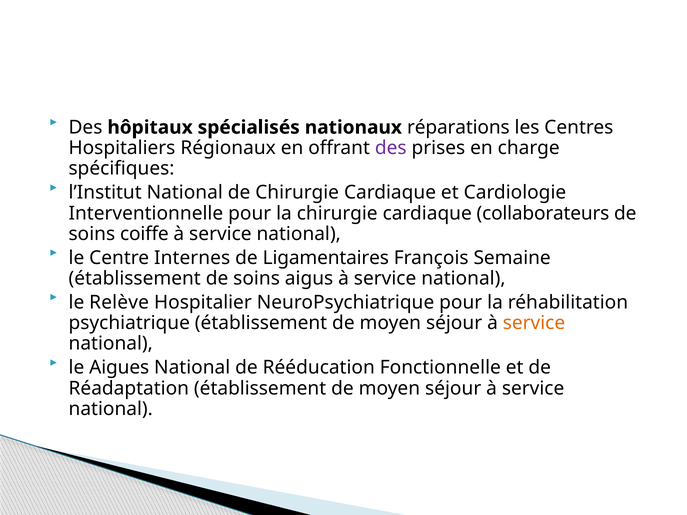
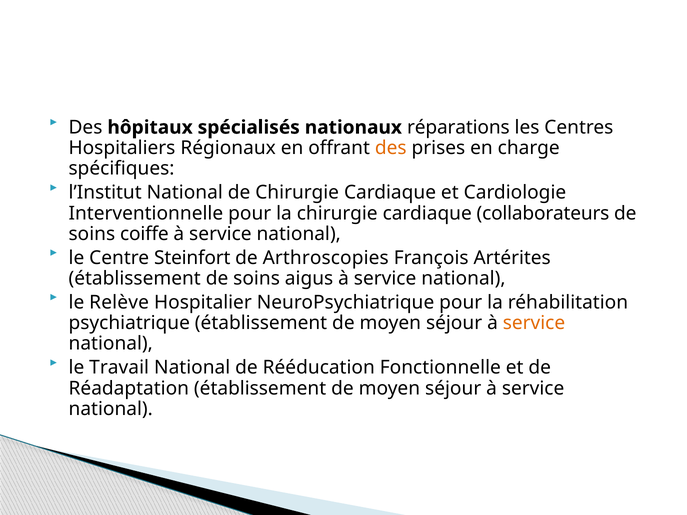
des colour: purple -> orange (391, 148)
Internes: Internes -> Steinfort (192, 258)
Ligamentaires: Ligamentaires -> Arthroscopies (326, 258)
Semaine: Semaine -> Artérites (512, 258)
Aigues: Aigues -> Travail (119, 368)
